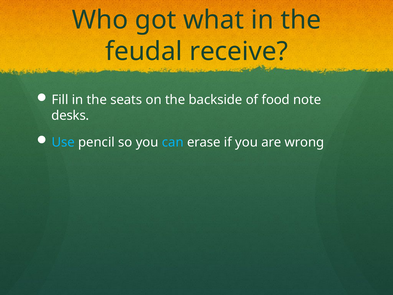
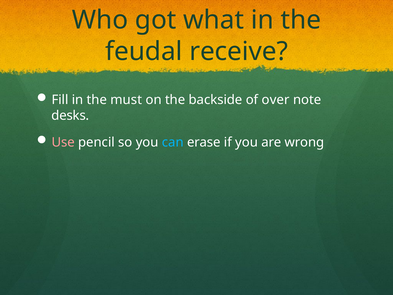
seats: seats -> must (126, 100)
food: food -> over (276, 100)
Use colour: light blue -> pink (63, 142)
